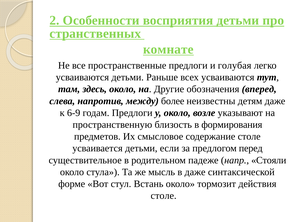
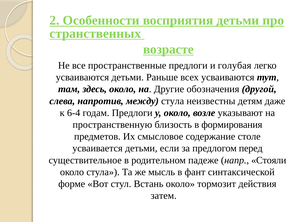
комнате: комнате -> возрасте (168, 50)
вперед: вперед -> другой (259, 89)
между более: более -> стула (173, 101)
6-9: 6-9 -> 6-4 (74, 113)
в даже: даже -> фант (195, 173)
столе: столе -> затем (164, 196)
